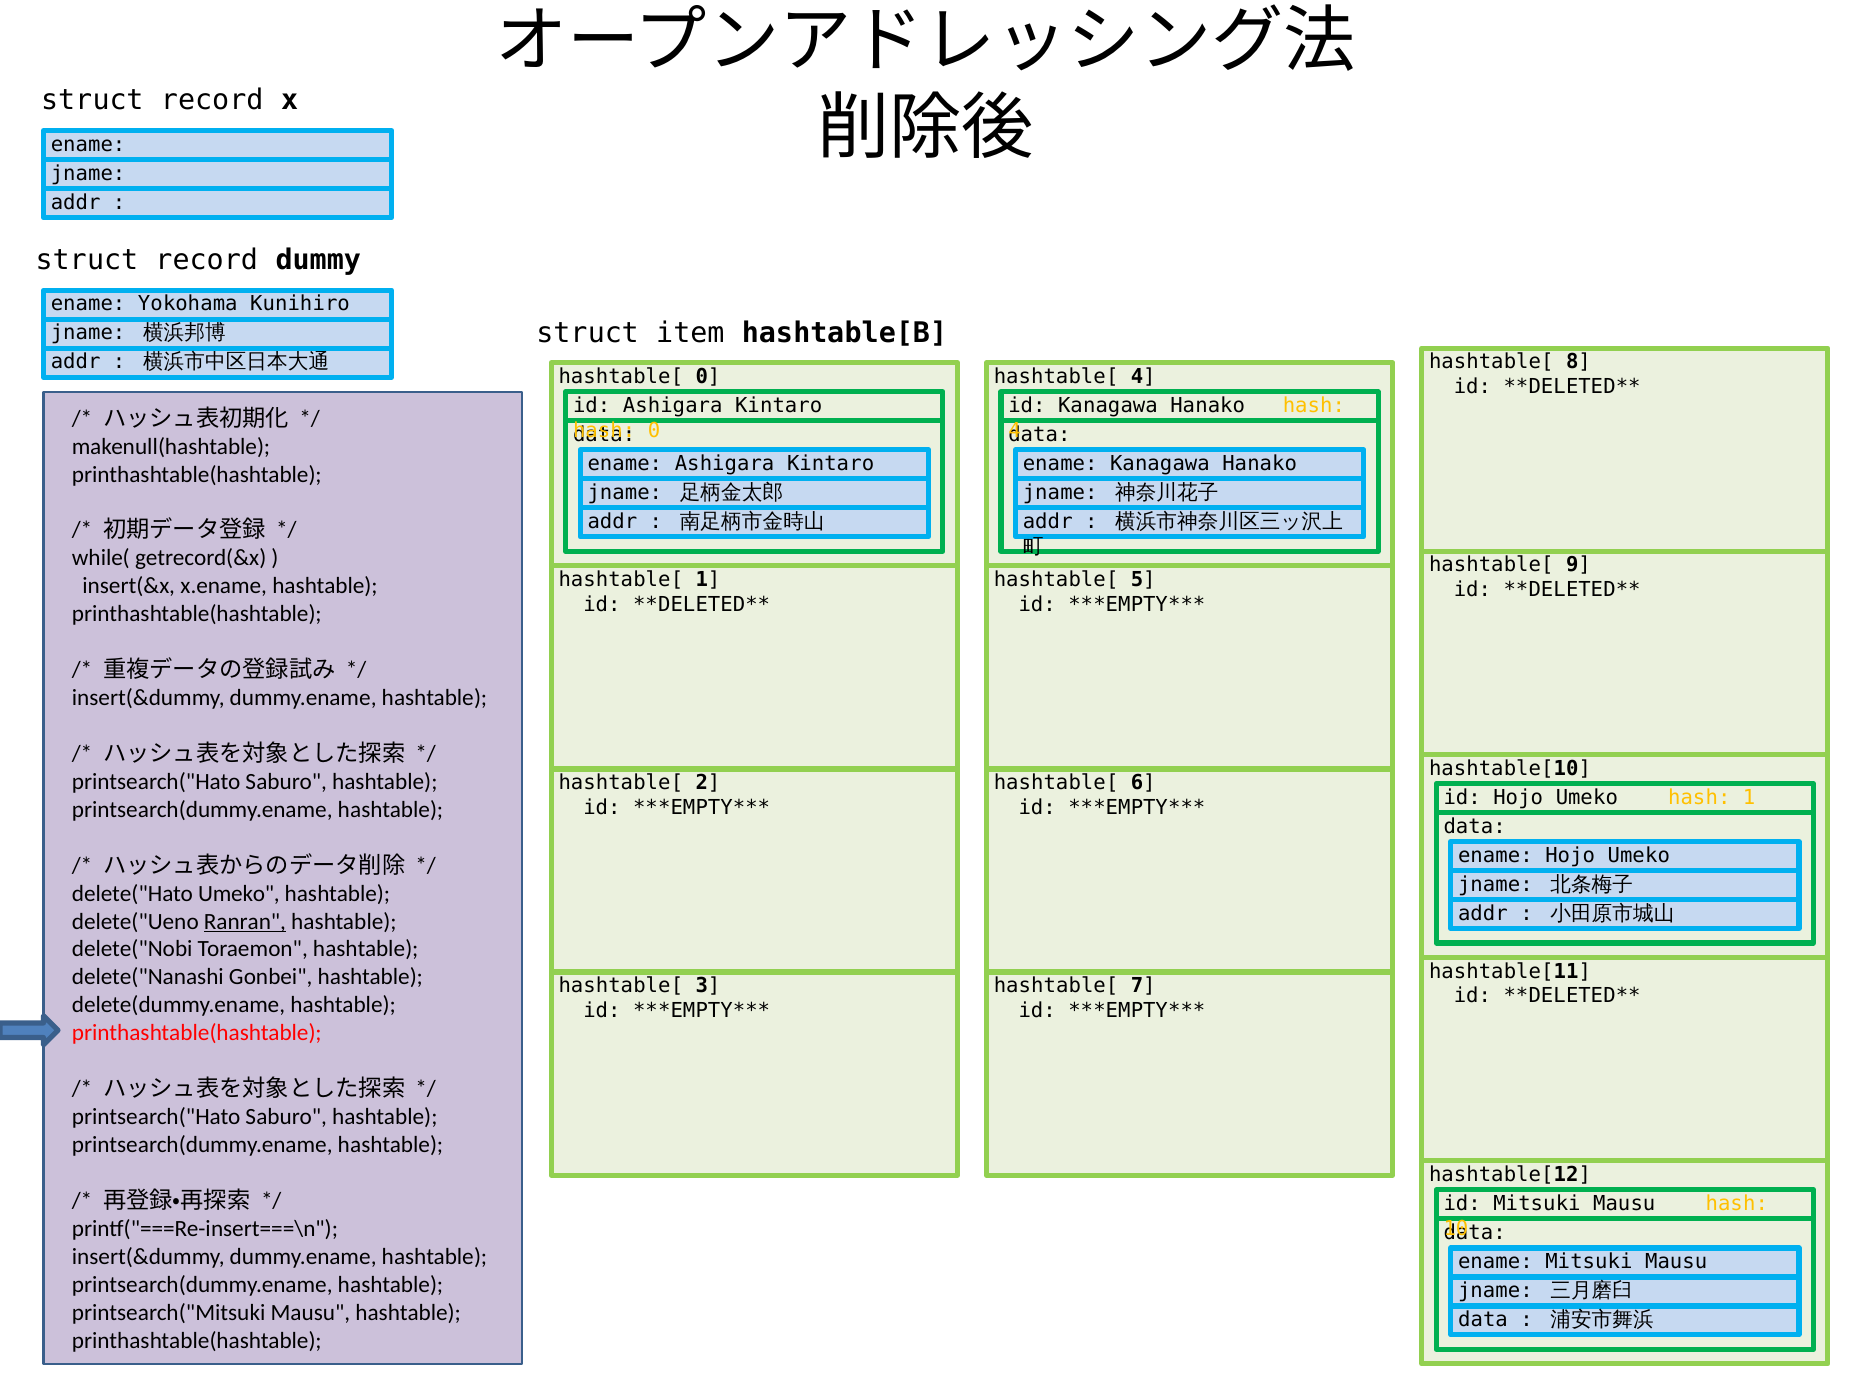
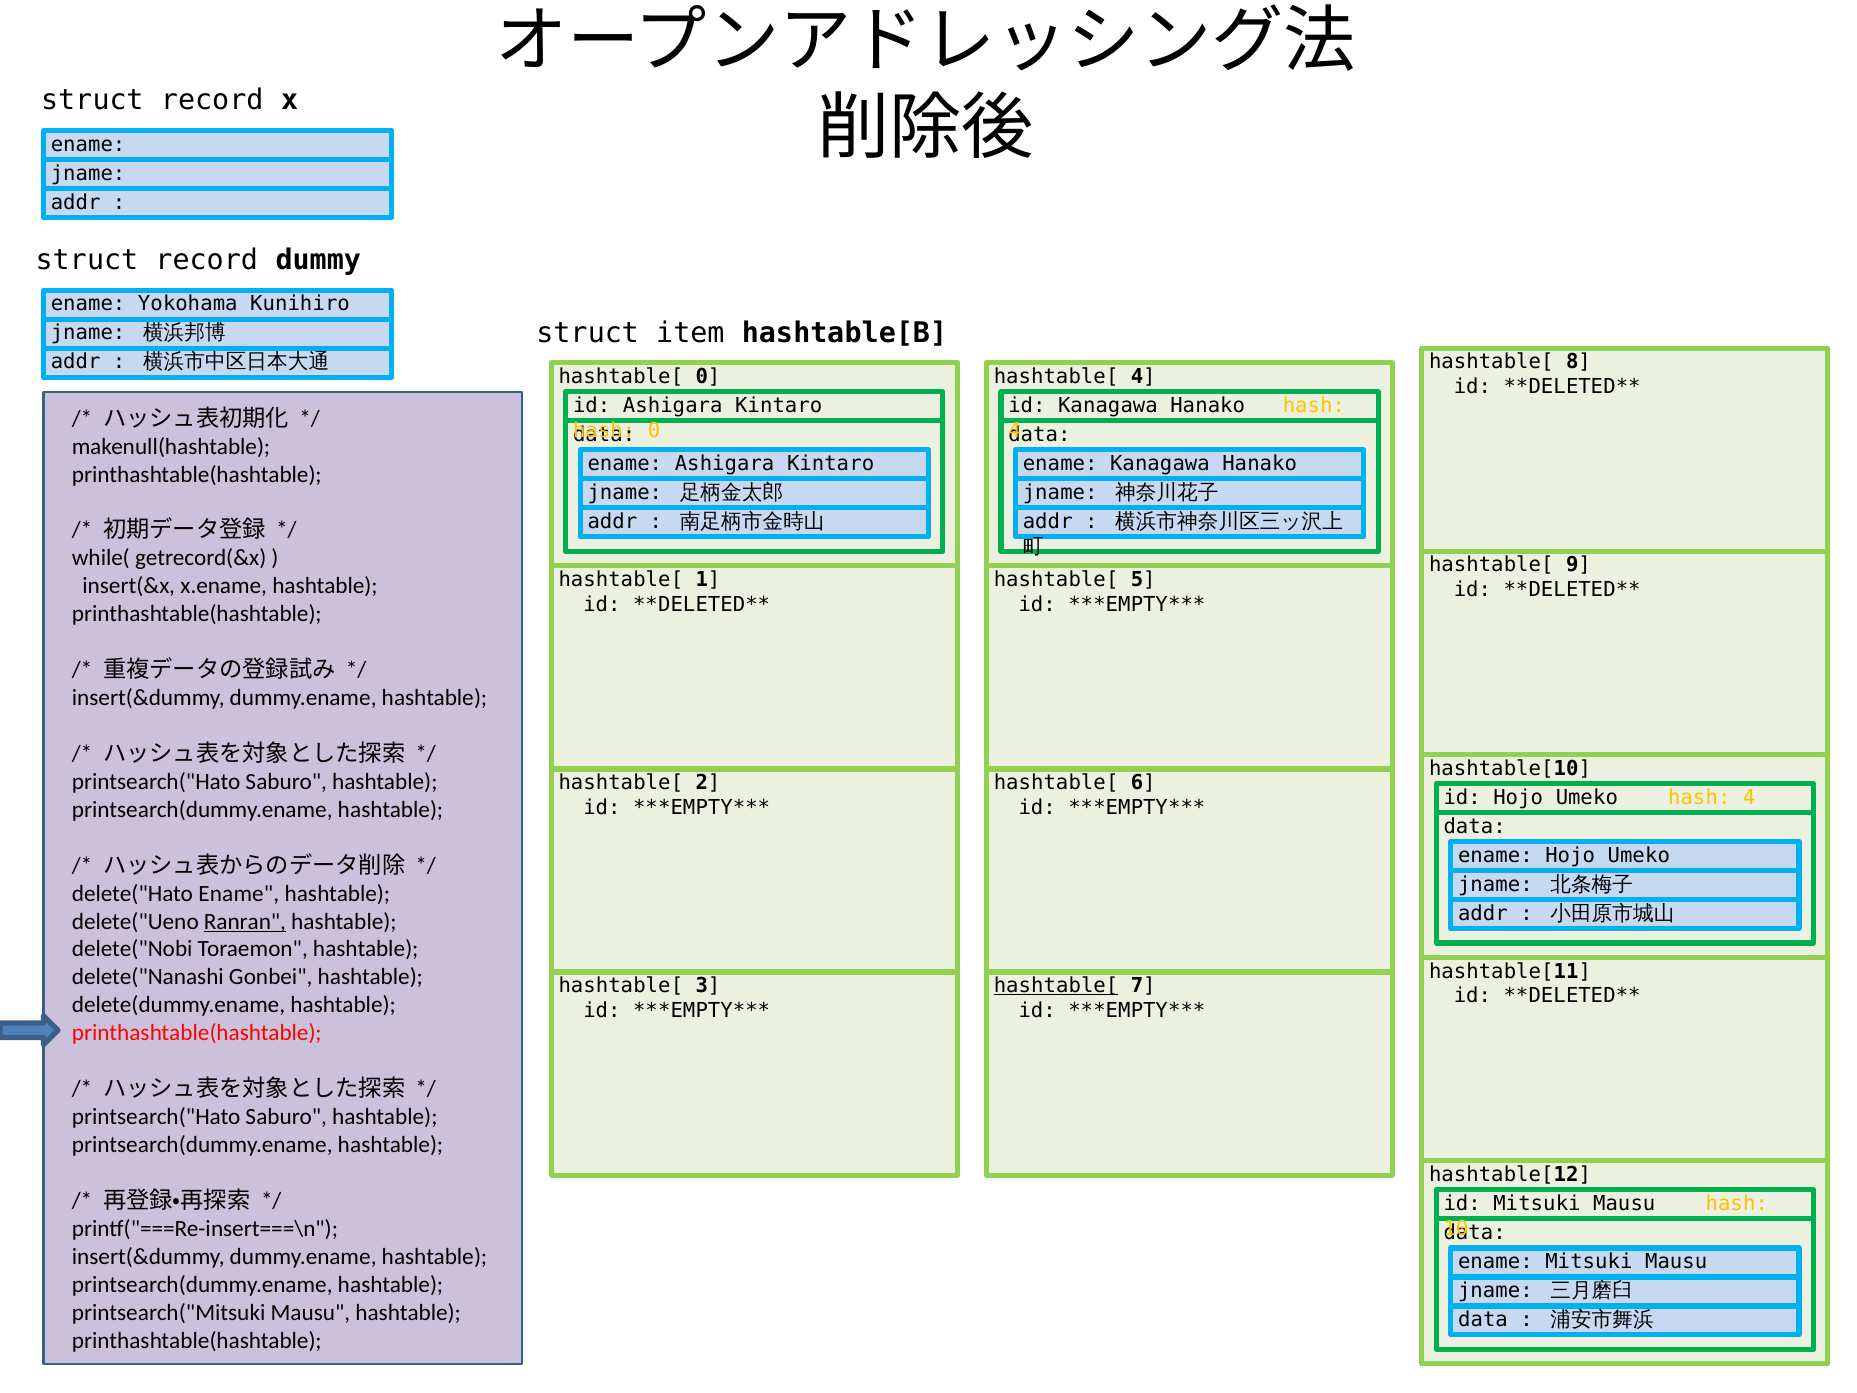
1: 1 -> 4 (1749, 797)
delete("Hato Umeko: Umeko -> Ename (239, 893)
hashtable[ underline: none -> present (1056, 986)
